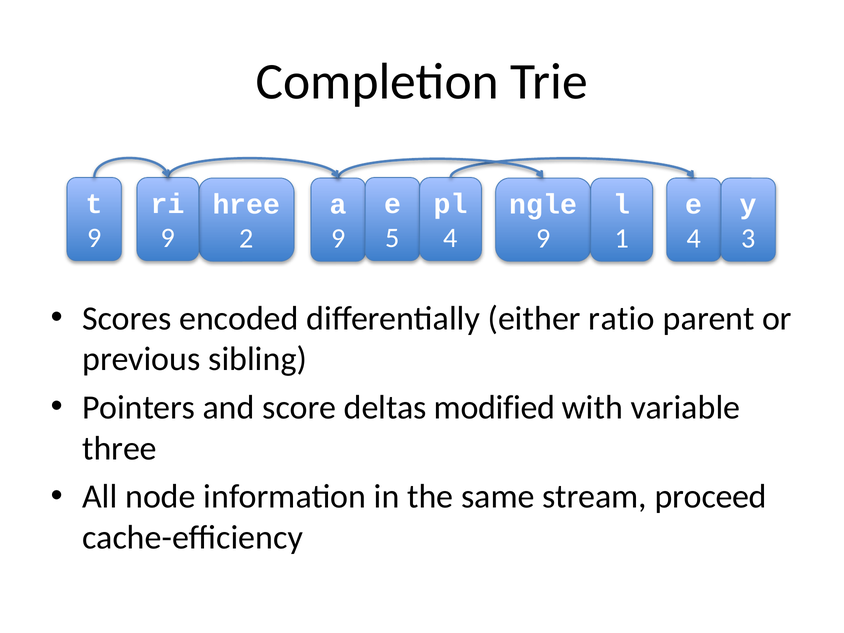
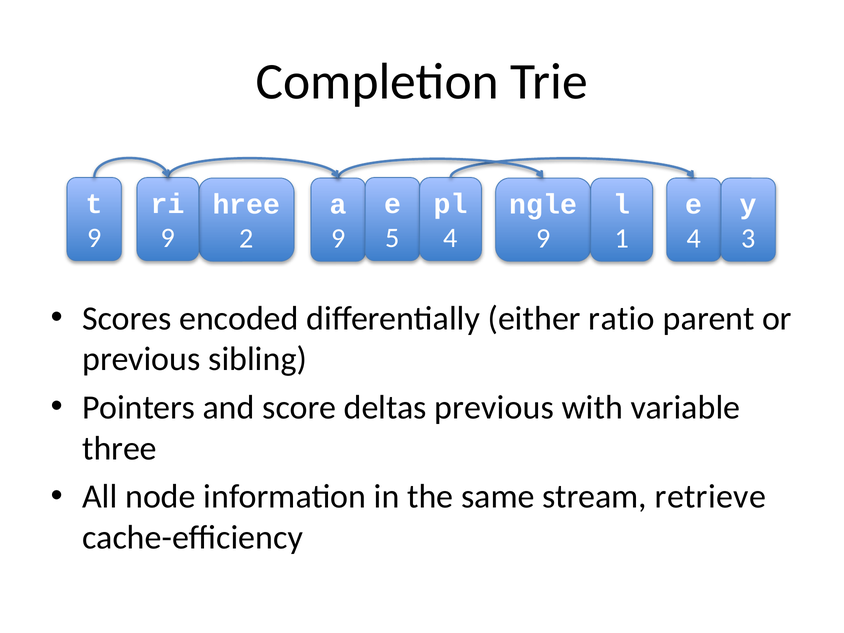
deltas modified: modified -> previous (494, 408)
proceed: proceed -> retrieve (710, 497)
